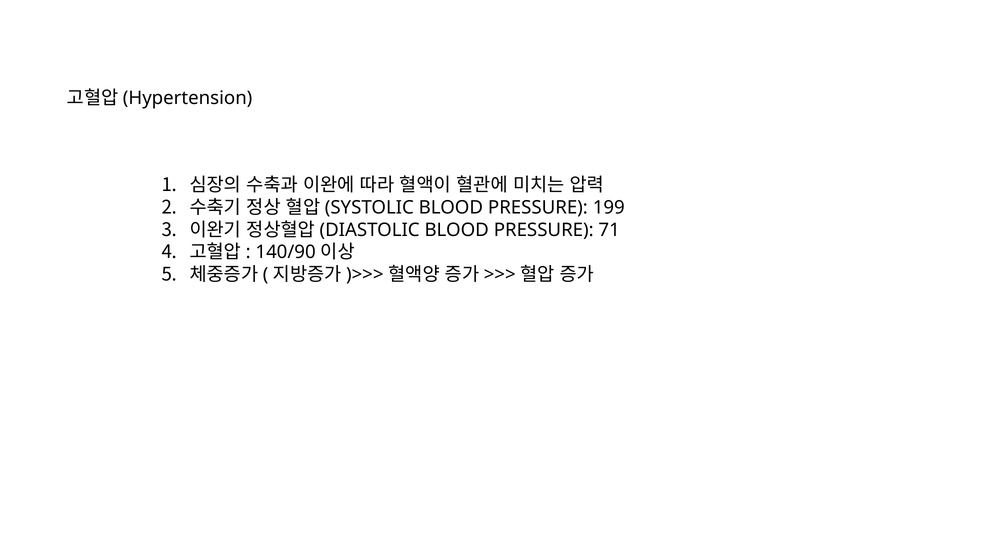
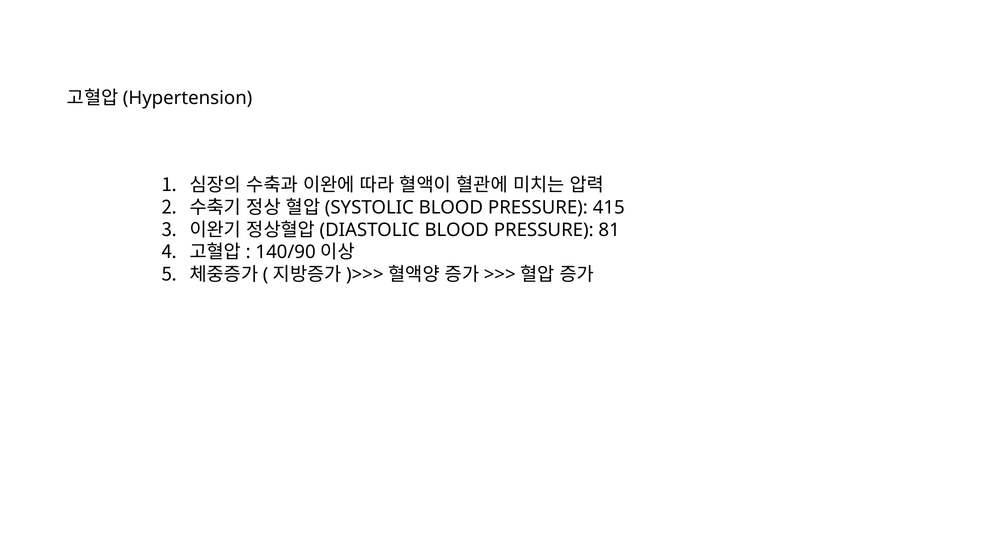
199: 199 -> 415 (609, 208)
71: 71 -> 81 (609, 230)
